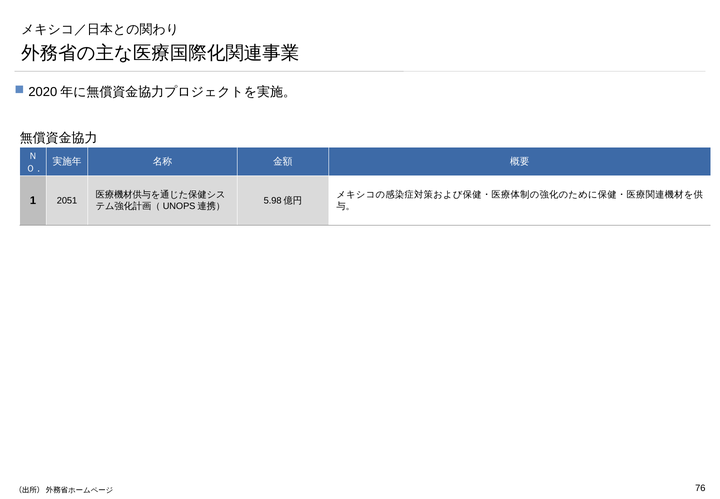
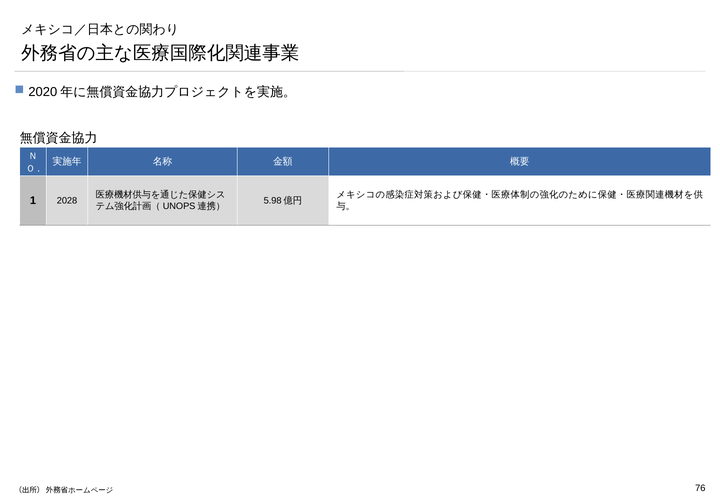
2051: 2051 -> 2028 (67, 200)
